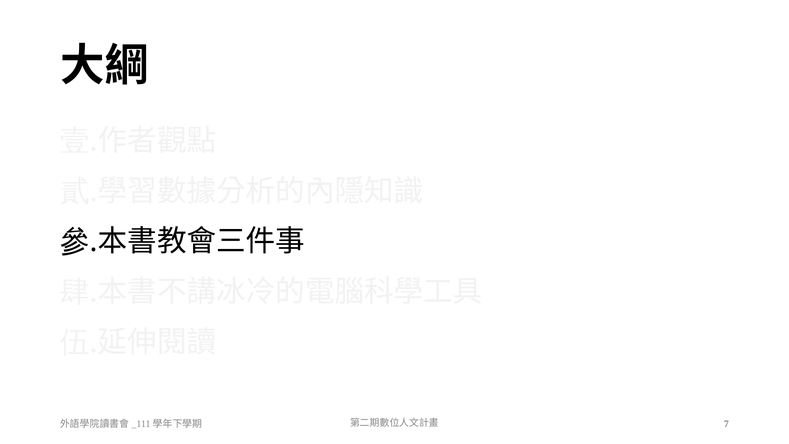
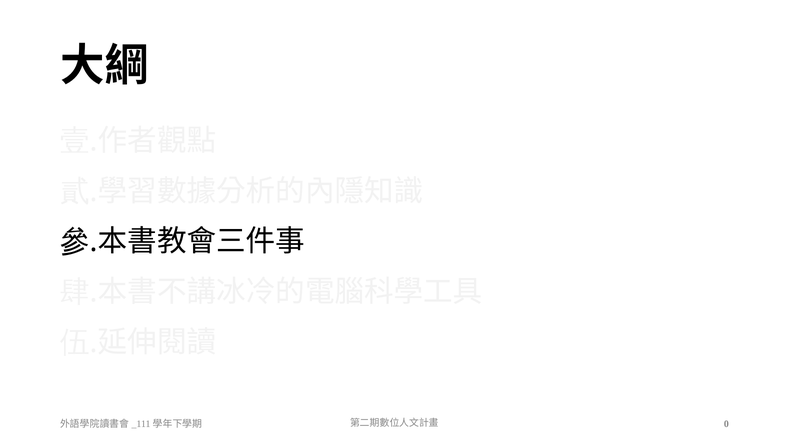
7: 7 -> 0 (726, 424)
